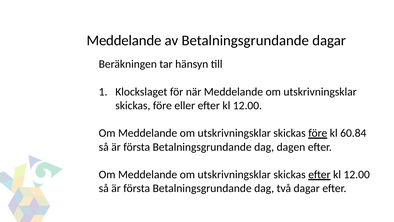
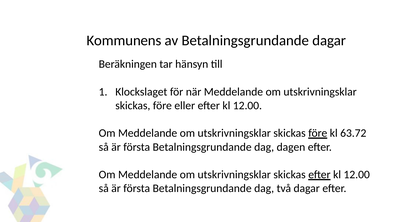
Meddelande: Meddelande -> Kommunens (124, 40)
60.84: 60.84 -> 63.72 (353, 133)
